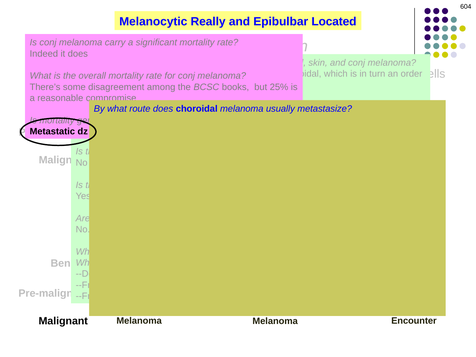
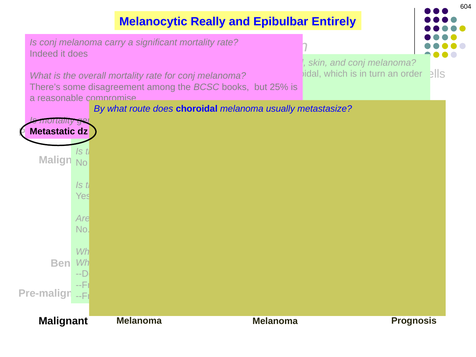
Located: Located -> Entirely (334, 21)
Encounter: Encounter -> Prognosis (414, 321)
